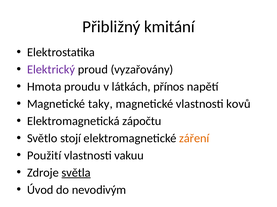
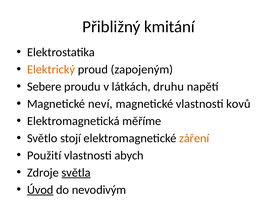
Elektrický colour: purple -> orange (51, 70)
vyzařovány: vyzařovány -> zapojeným (142, 70)
Hmota: Hmota -> Sebere (44, 87)
přínos: přínos -> druhu (169, 87)
taky: taky -> neví (100, 104)
zápočtu: zápočtu -> měříme (142, 121)
vakuu: vakuu -> abych (129, 156)
Úvod underline: none -> present (40, 190)
